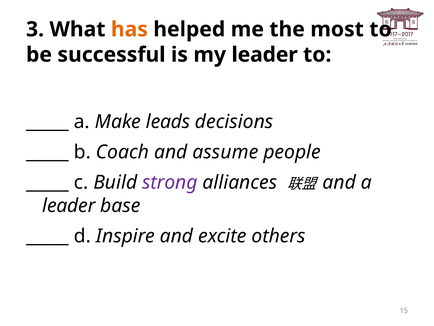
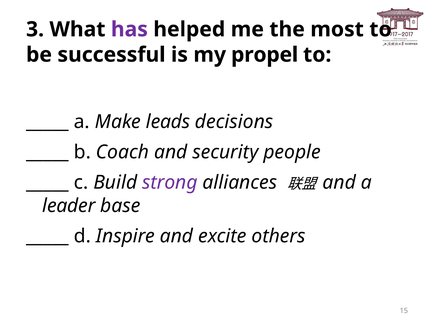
has colour: orange -> purple (129, 29)
my leader: leader -> propel (265, 55)
assume: assume -> security (225, 152)
